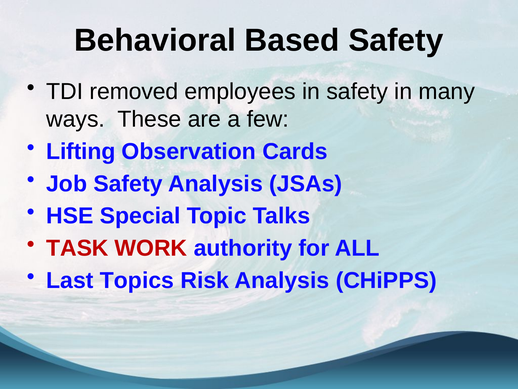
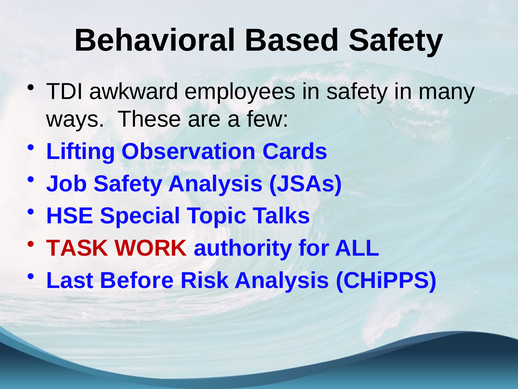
removed: removed -> awkward (134, 91)
Topics: Topics -> Before (137, 280)
